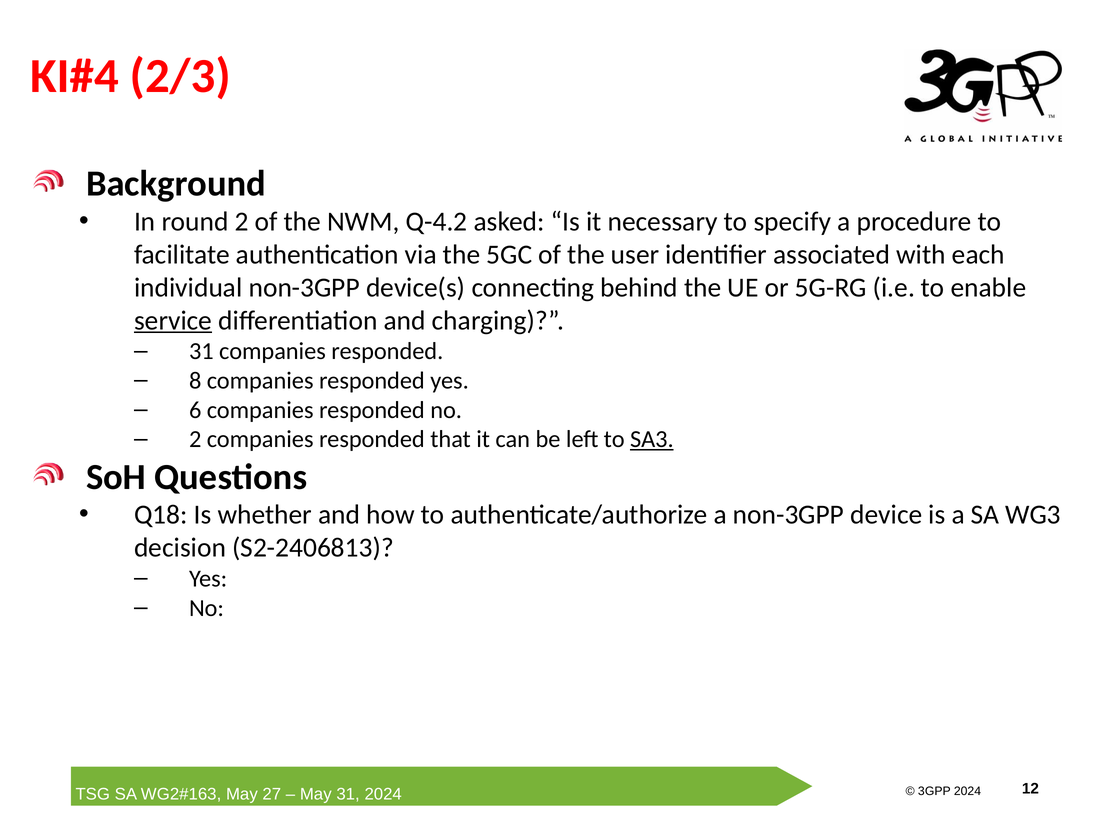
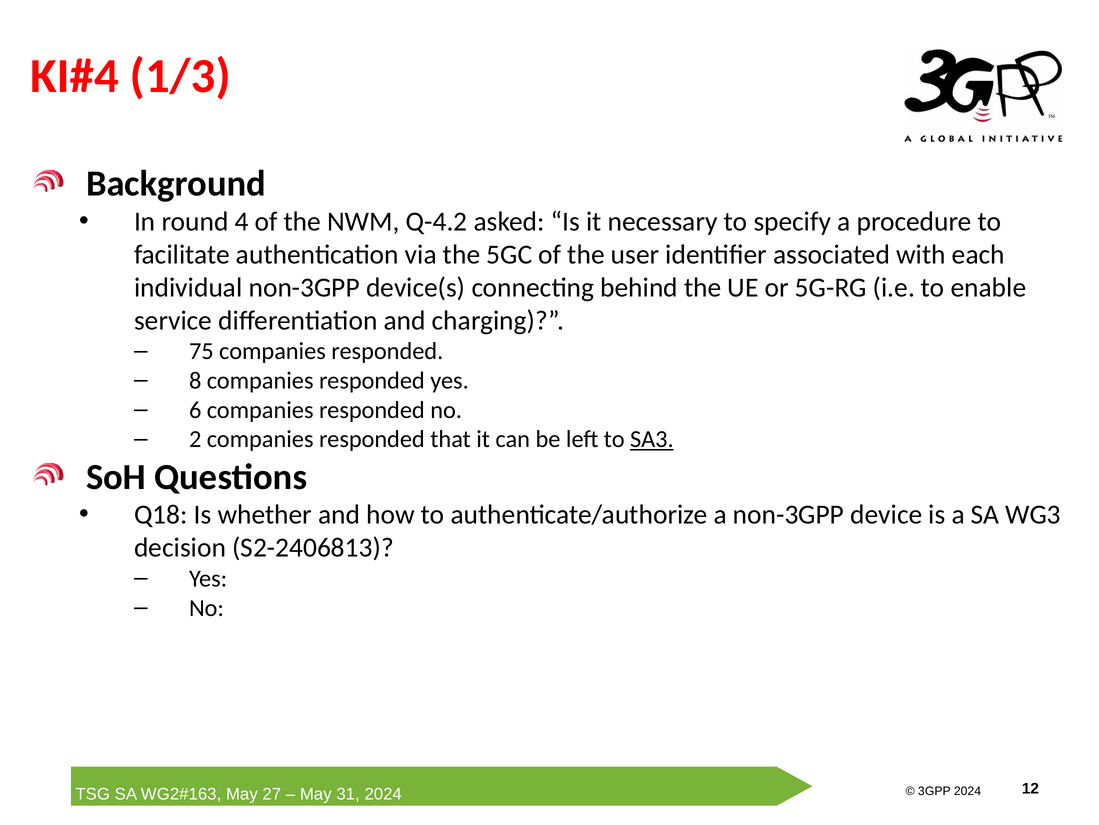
2/3: 2/3 -> 1/3 (180, 76)
round 2: 2 -> 4 (241, 221)
service underline: present -> none (173, 320)
31: 31 -> 75 (201, 351)
